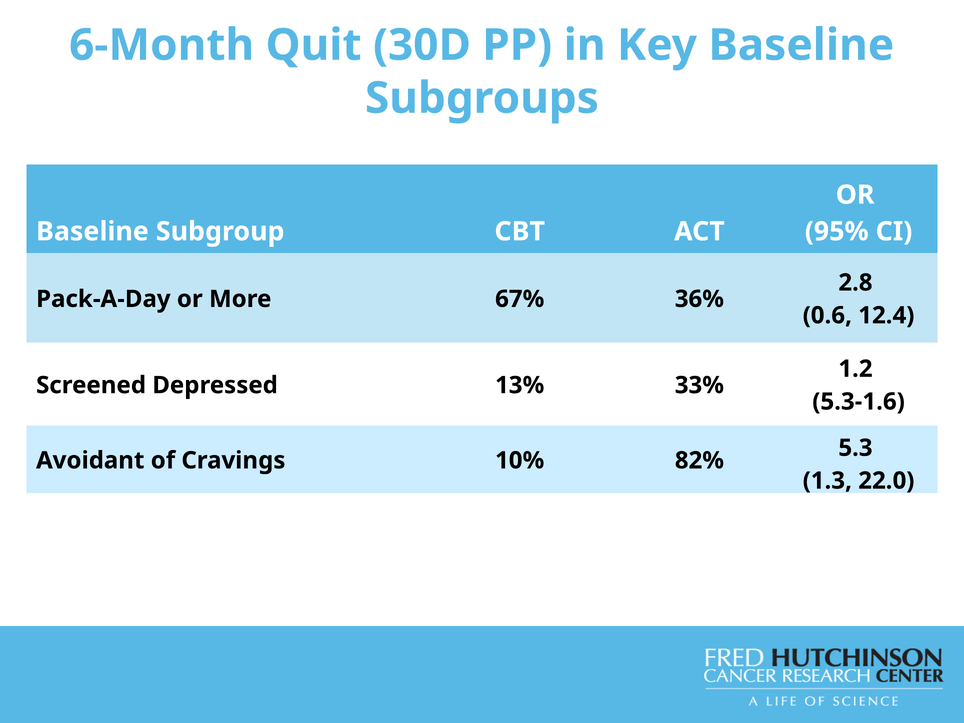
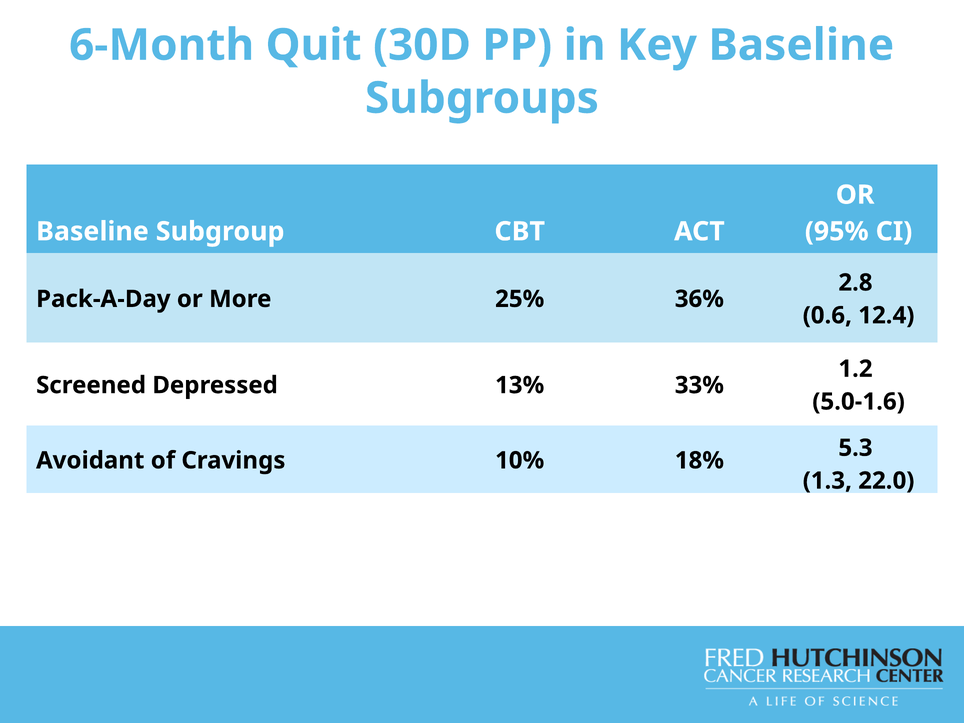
67%: 67% -> 25% (520, 299)
5.3-1.6: 5.3-1.6 -> 5.0-1.6 (859, 402)
82%: 82% -> 18% (699, 460)
